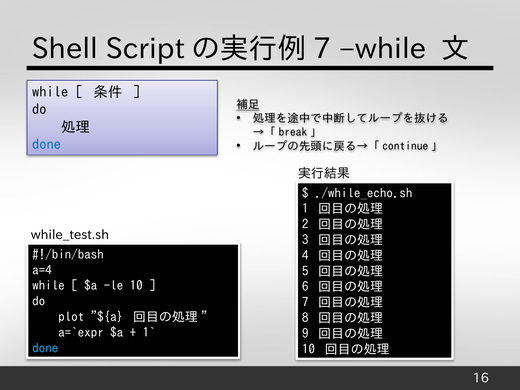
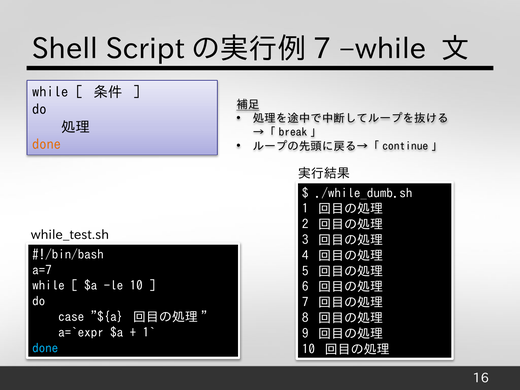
done colour: blue -> orange (47, 145)
./while_echo.sh: ./while_echo.sh -> ./while_dumb.sh (364, 193)
a=4: a=4 -> a=7 (42, 270)
plot: plot -> case (71, 317)
